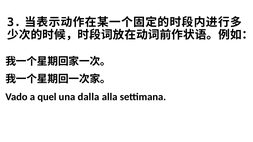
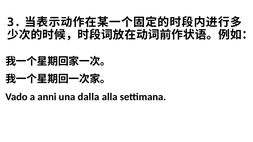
quel: quel -> anni (47, 97)
